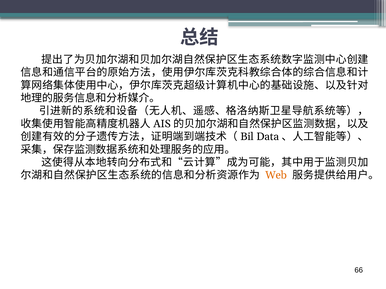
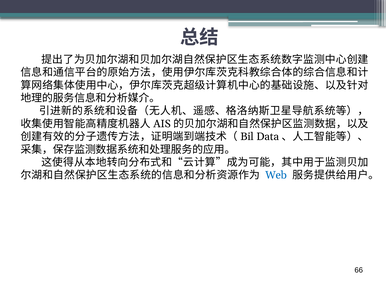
Web colour: orange -> blue (276, 175)
